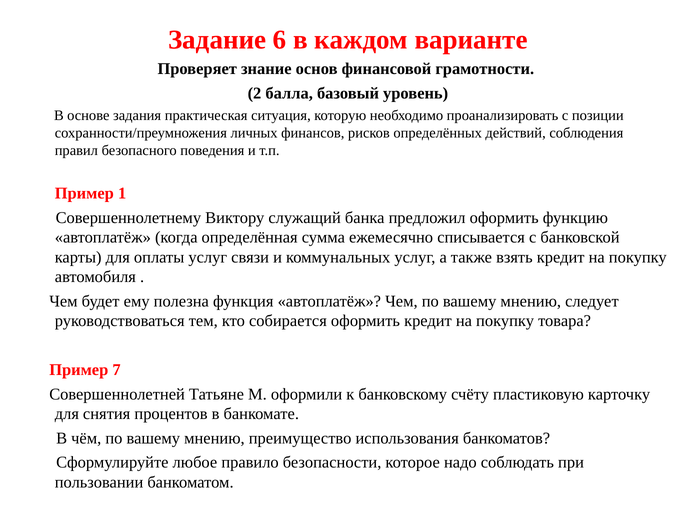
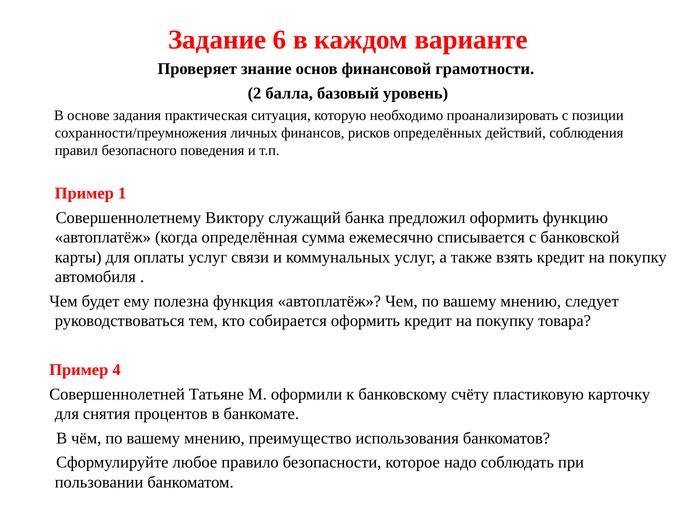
7: 7 -> 4 (117, 370)
